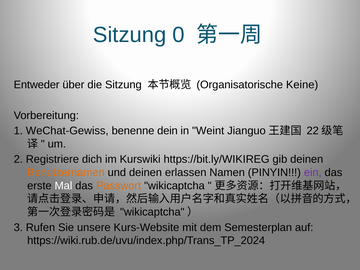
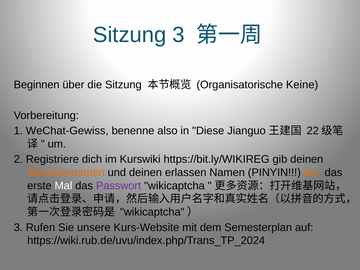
Sitzung 0: 0 -> 3 (179, 35)
Entweder: Entweder -> Beginnen (37, 85)
dein: dein -> also (167, 131)
Weint: Weint -> Diese (208, 131)
ein colour: purple -> orange (313, 173)
Passwort colour: orange -> purple (119, 186)
